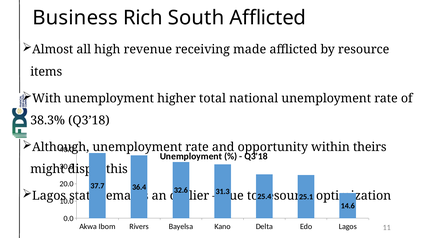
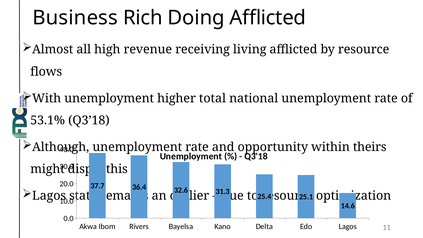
South: South -> Doing (196, 18)
made: made -> living (250, 50)
items: items -> flows (46, 72)
38.3%: 38.3% -> 53.1% (48, 120)
